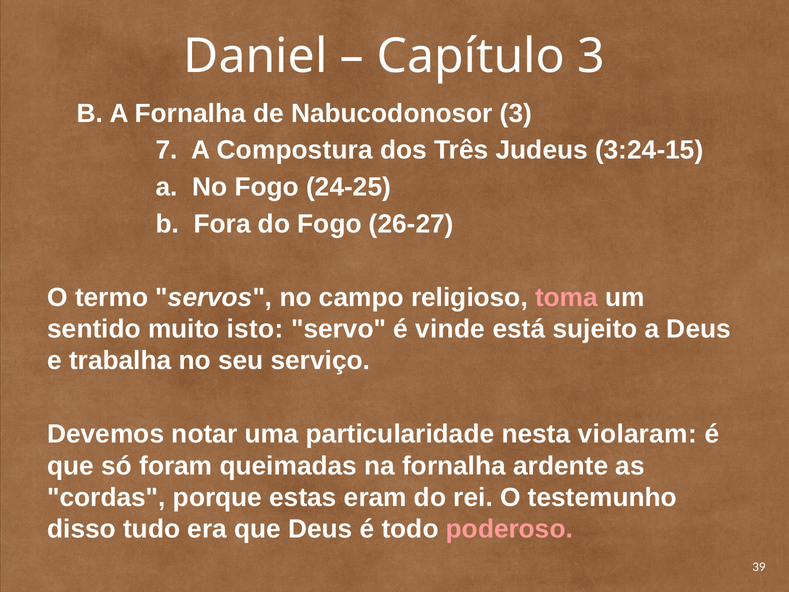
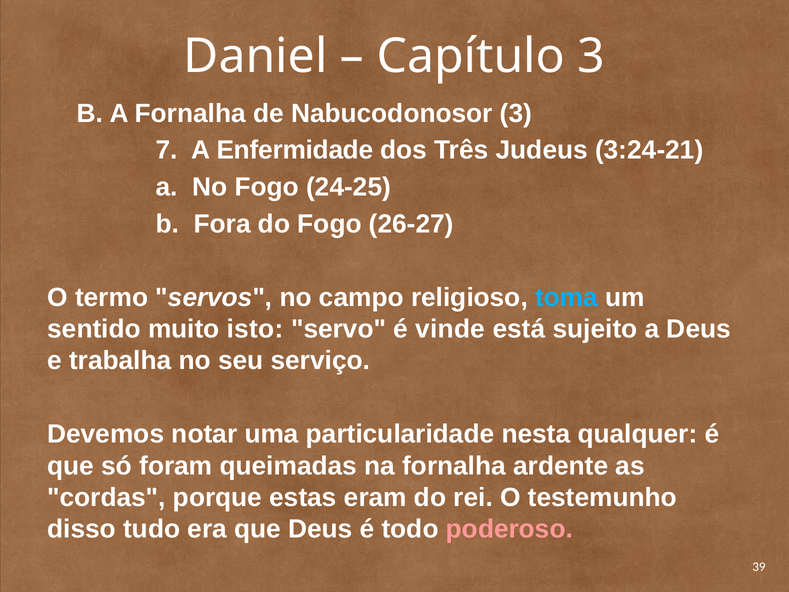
Compostura: Compostura -> Enfermidade (295, 150)
3:24-15: 3:24-15 -> 3:24-21 (649, 150)
toma colour: pink -> light blue (567, 297)
violaram: violaram -> qualquer (637, 434)
